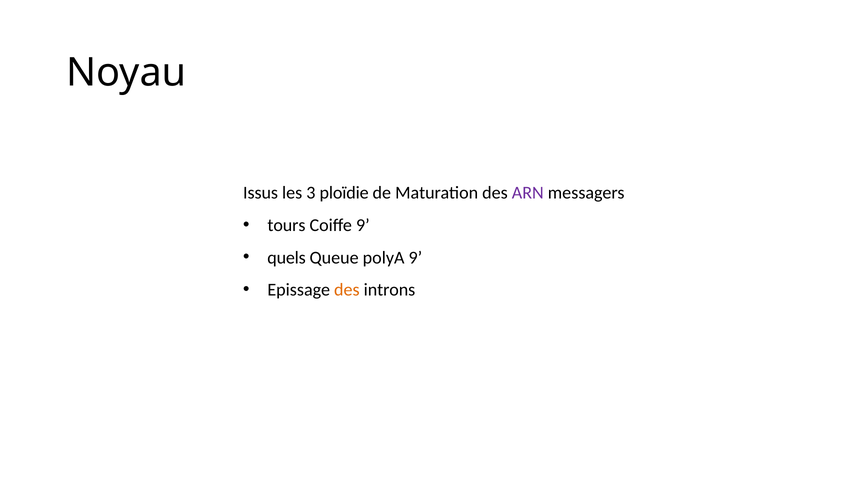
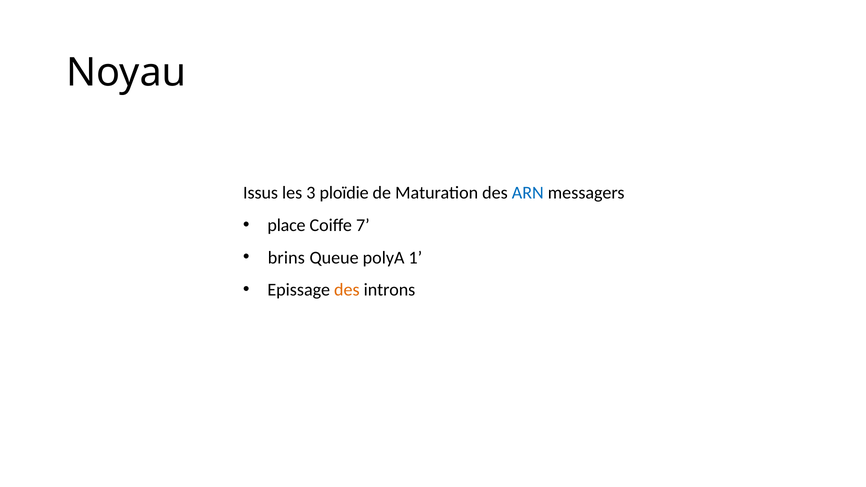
ARN colour: purple -> blue (528, 193)
tours: tours -> place (287, 225)
Coiffe 9: 9 -> 7 (363, 225)
quels: quels -> brins (286, 258)
polyA 9: 9 -> 1 (415, 258)
